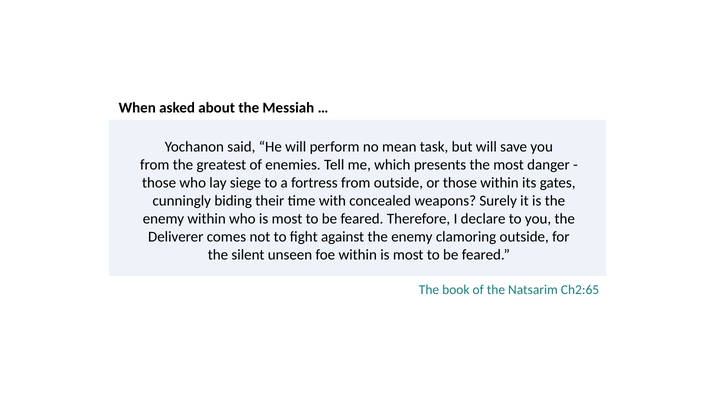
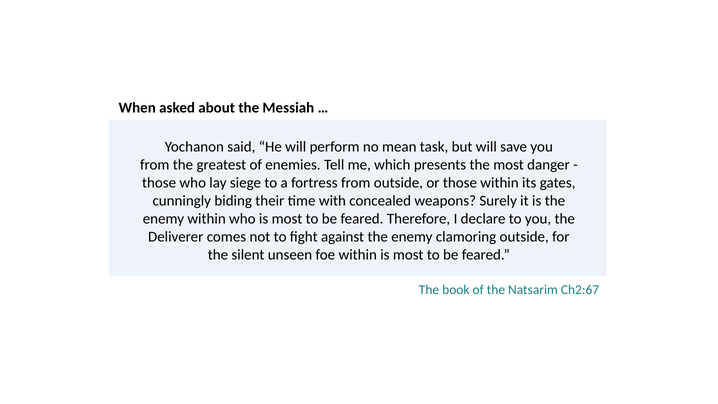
Ch2:65: Ch2:65 -> Ch2:67 (580, 290)
